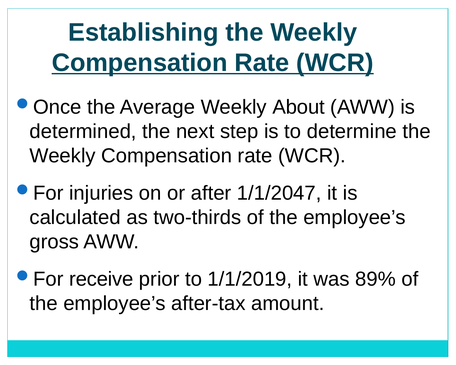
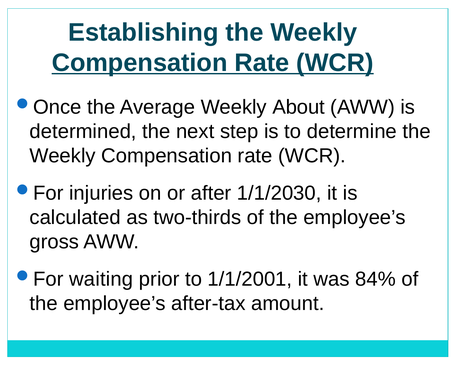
1/1/2047: 1/1/2047 -> 1/1/2030 (279, 193)
receive: receive -> waiting (101, 279)
1/1/2019: 1/1/2019 -> 1/1/2001 (250, 279)
89%: 89% -> 84% (376, 279)
